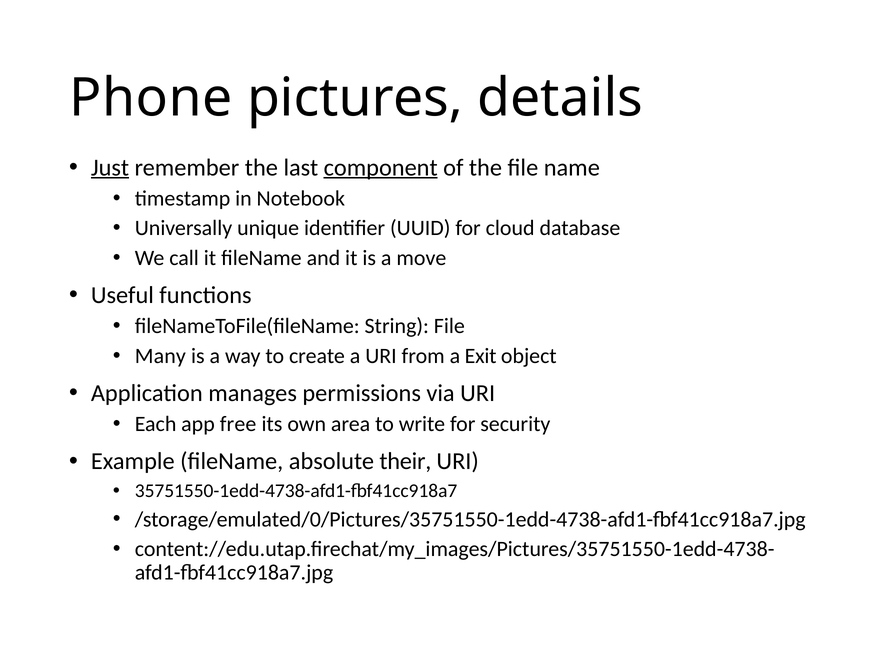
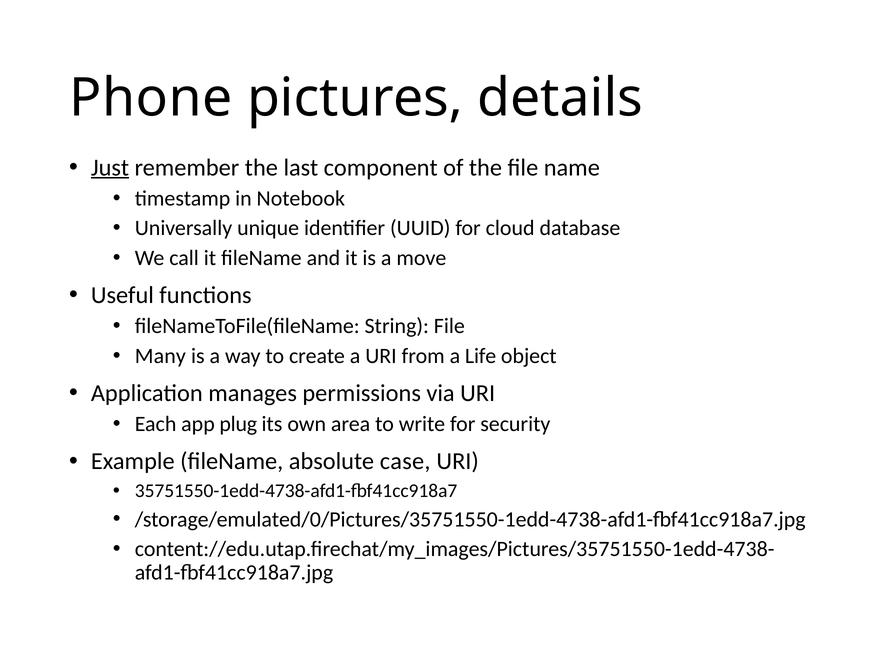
component underline: present -> none (381, 168)
Exit: Exit -> Life (481, 356)
free: free -> plug (238, 425)
their: their -> case (405, 462)
